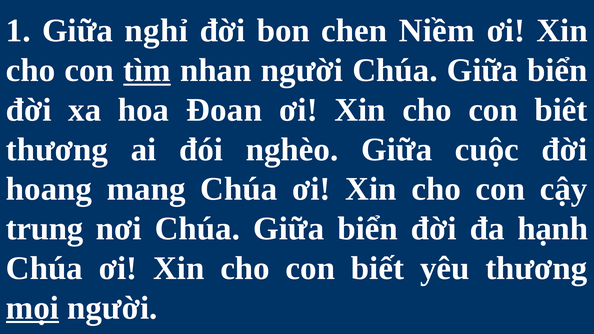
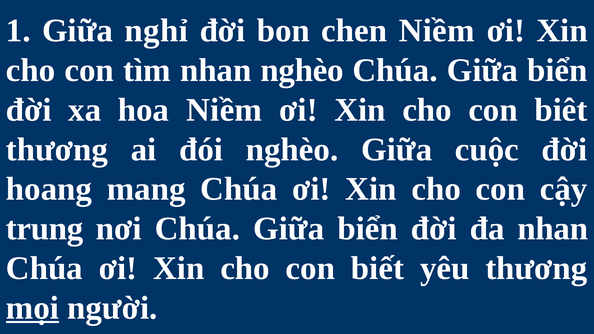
tìm underline: present -> none (147, 70)
nhan người: người -> nghèo (302, 70)
hoa Đoan: Đoan -> Niềm (224, 110)
đa hạnh: hạnh -> nhan (553, 229)
